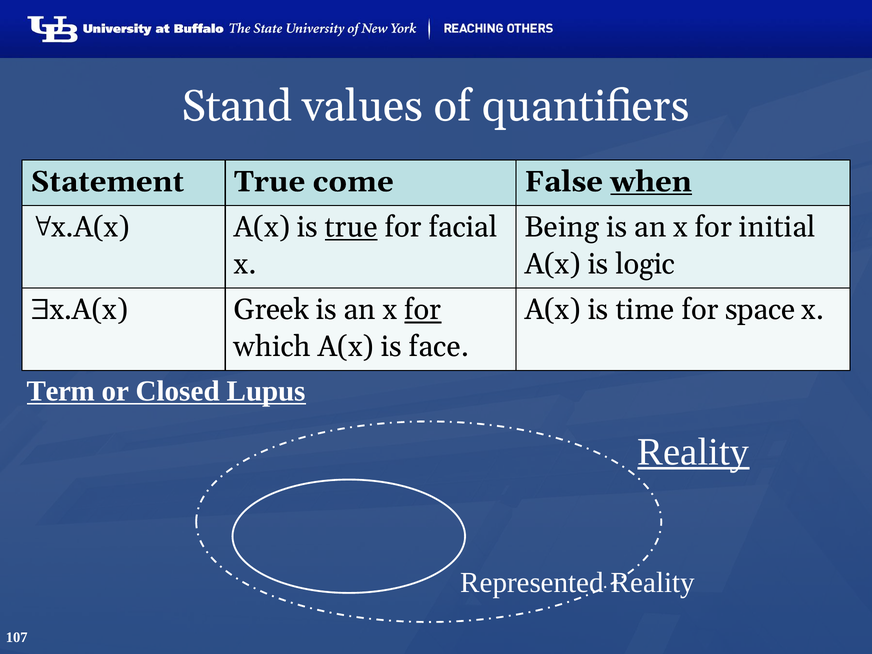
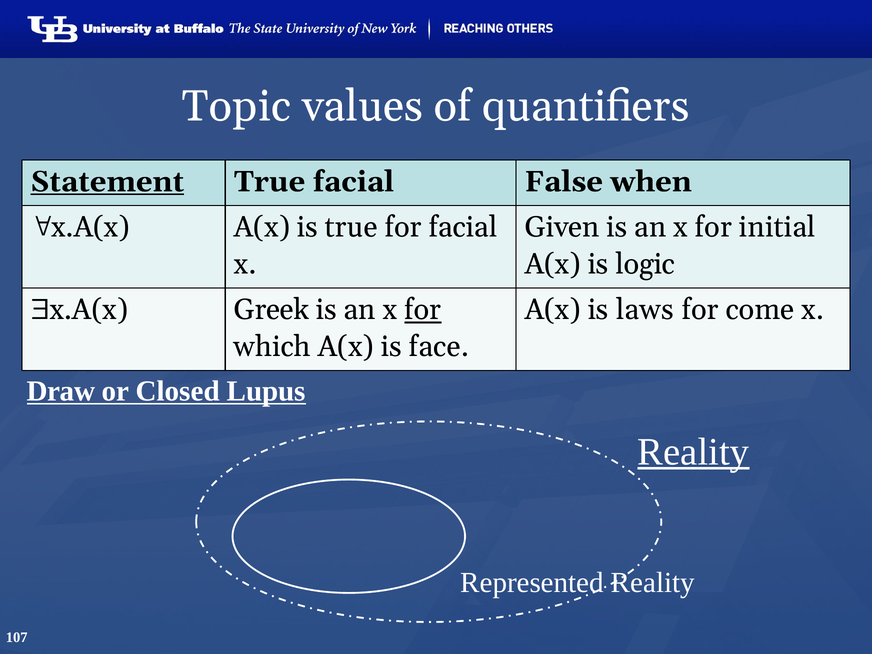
Stand: Stand -> Topic (236, 106)
Statement underline: none -> present (107, 182)
True come: come -> facial (353, 182)
when underline: present -> none (651, 182)
true underline: present -> none (351, 227)
Being: Being -> Given (562, 227)
time: time -> laws (645, 310)
space: space -> come (760, 310)
Term: Term -> Draw (61, 391)
